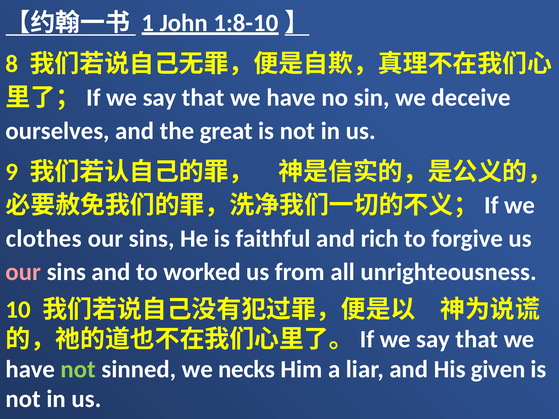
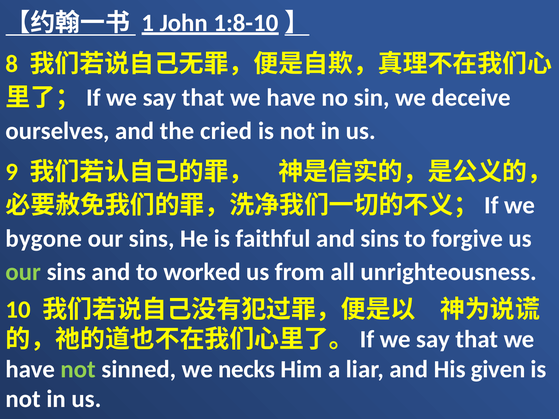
great: great -> cried (226, 131)
clothes: clothes -> bygone (44, 239)
and rich: rich -> sins (380, 239)
our colour: pink -> light green (23, 272)
